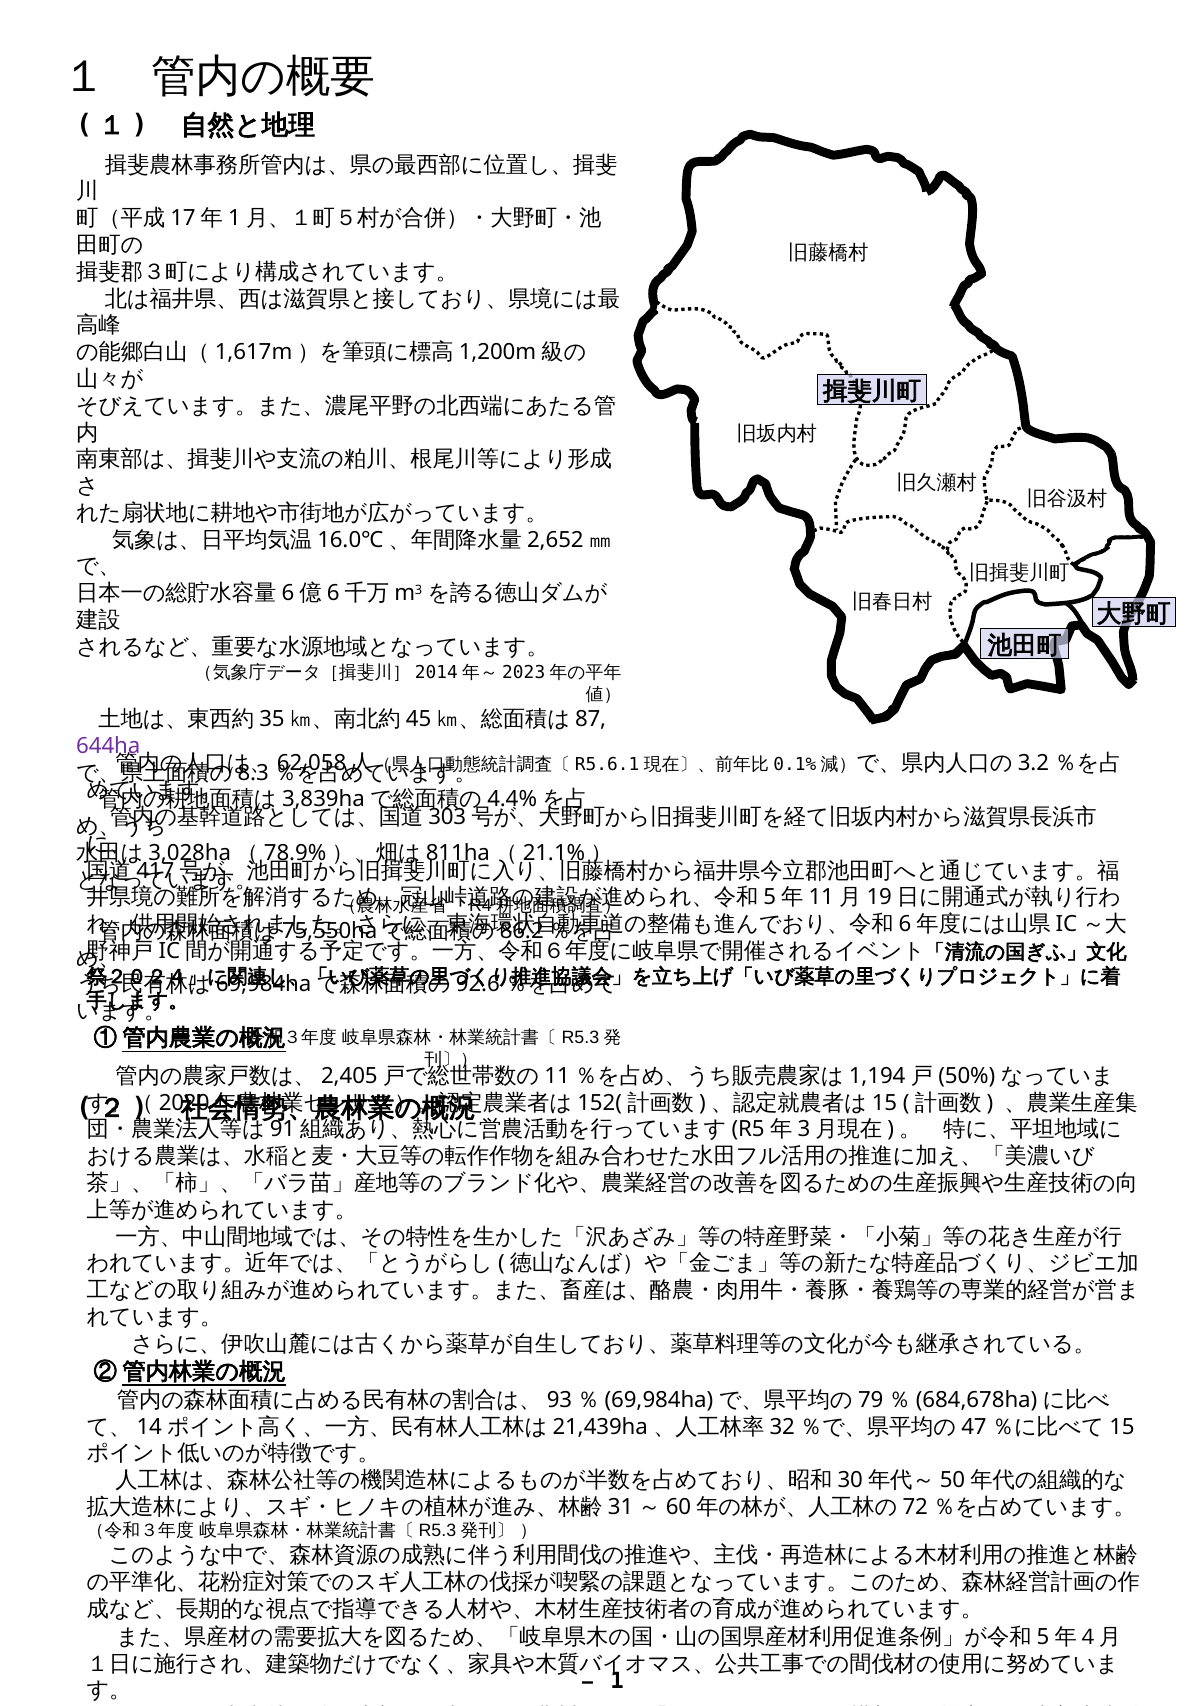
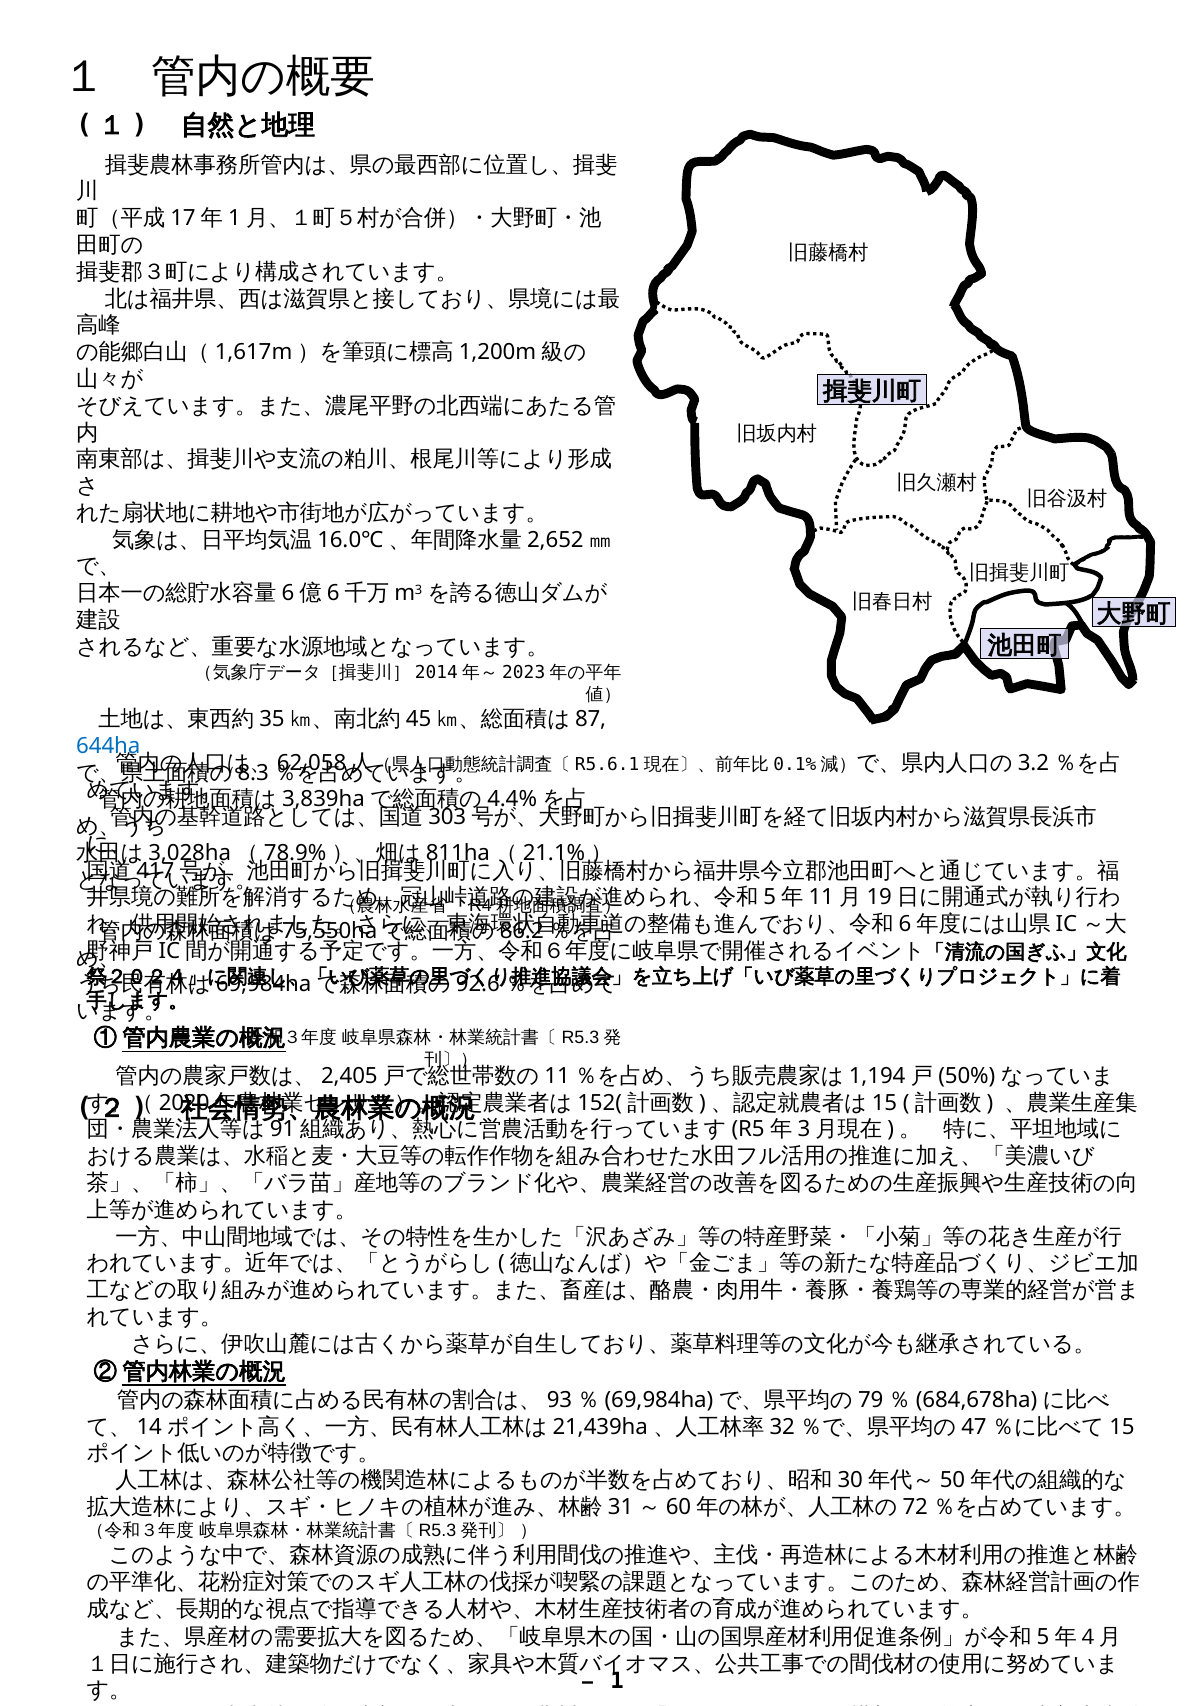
644ha colour: purple -> blue (108, 746)
